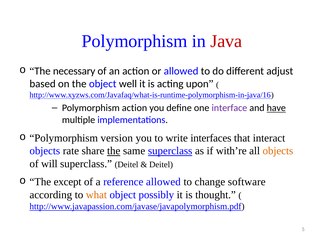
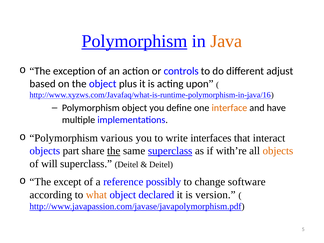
Polymorphism underline: none -> present (134, 41)
Java colour: red -> orange (226, 41)
necessary: necessary -> exception (74, 71)
or allowed: allowed -> controls (181, 71)
well: well -> plus (128, 84)
Polymorphism action: action -> object (135, 108)
interface colour: purple -> orange (229, 108)
have underline: present -> none (276, 108)
version: version -> various (117, 138)
rate: rate -> part (71, 151)
reference allowed: allowed -> possibly (163, 182)
possibly: possibly -> declared (156, 195)
thought: thought -> version (215, 195)
